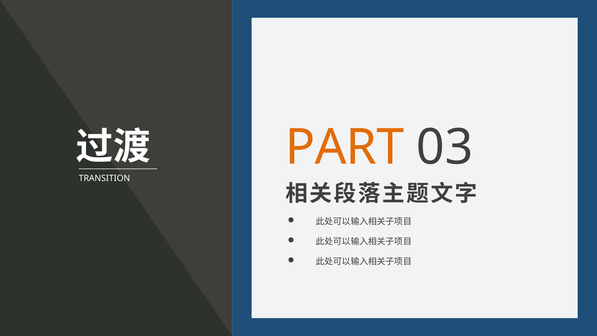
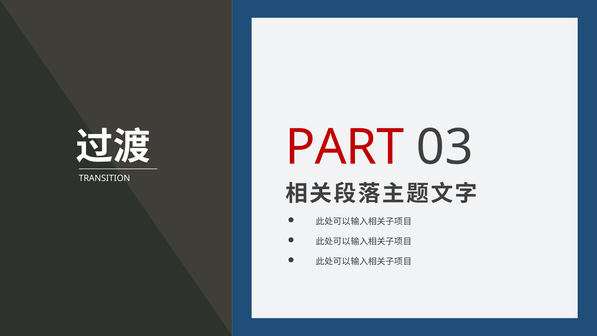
PART colour: orange -> red (345, 147)
